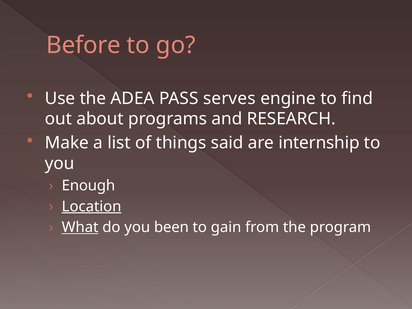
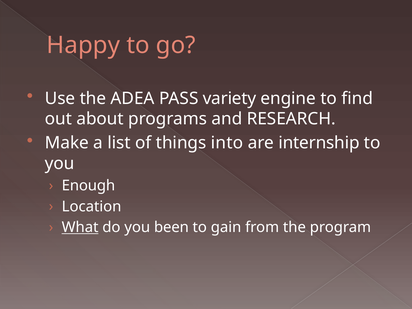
Before: Before -> Happy (83, 45)
serves: serves -> variety (229, 98)
said: said -> into (227, 143)
Location underline: present -> none (92, 206)
